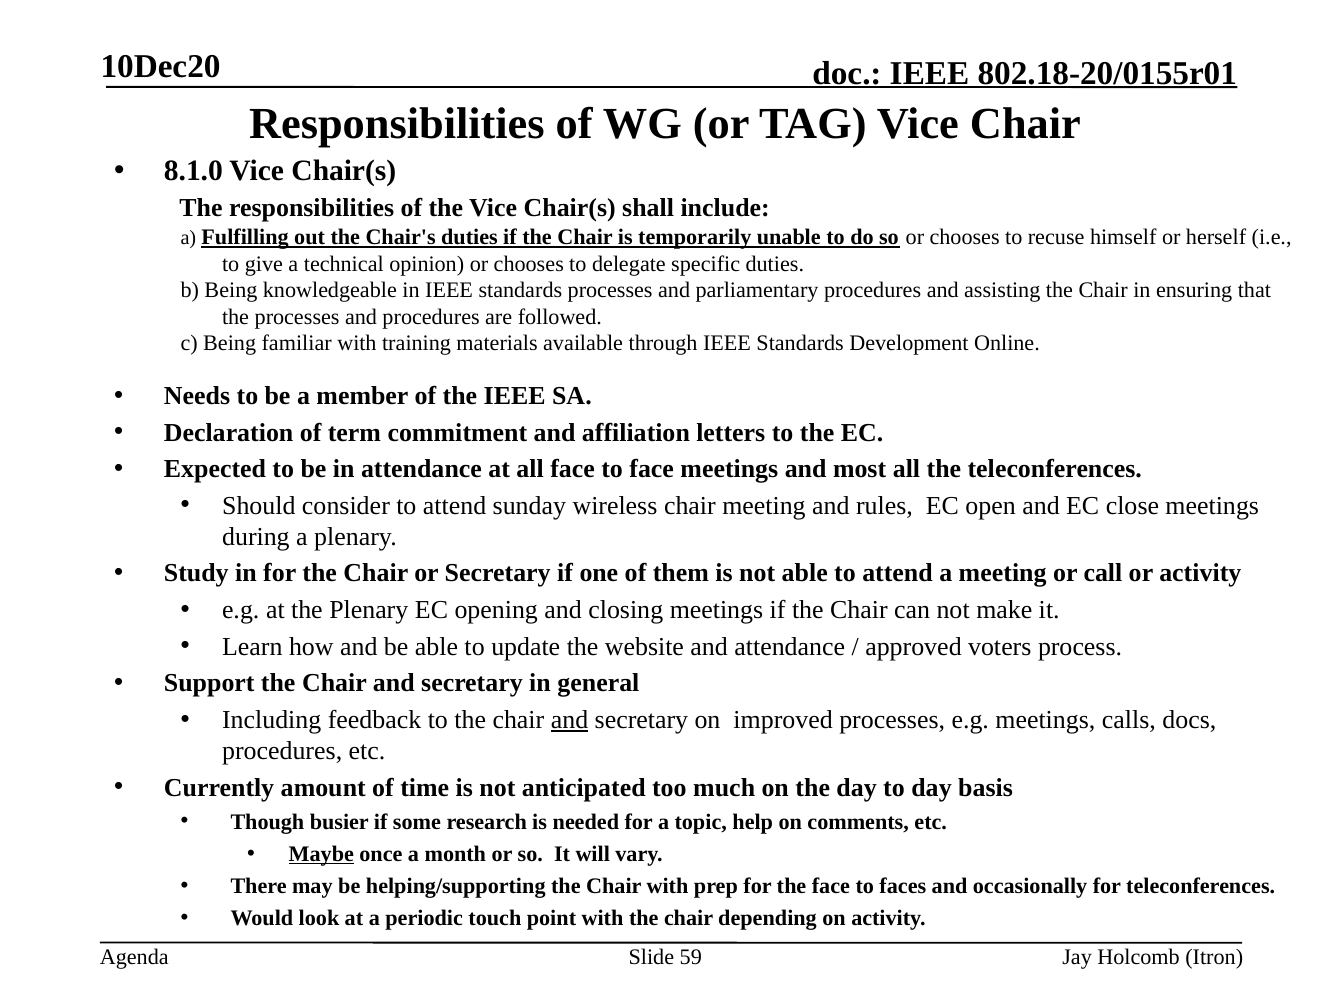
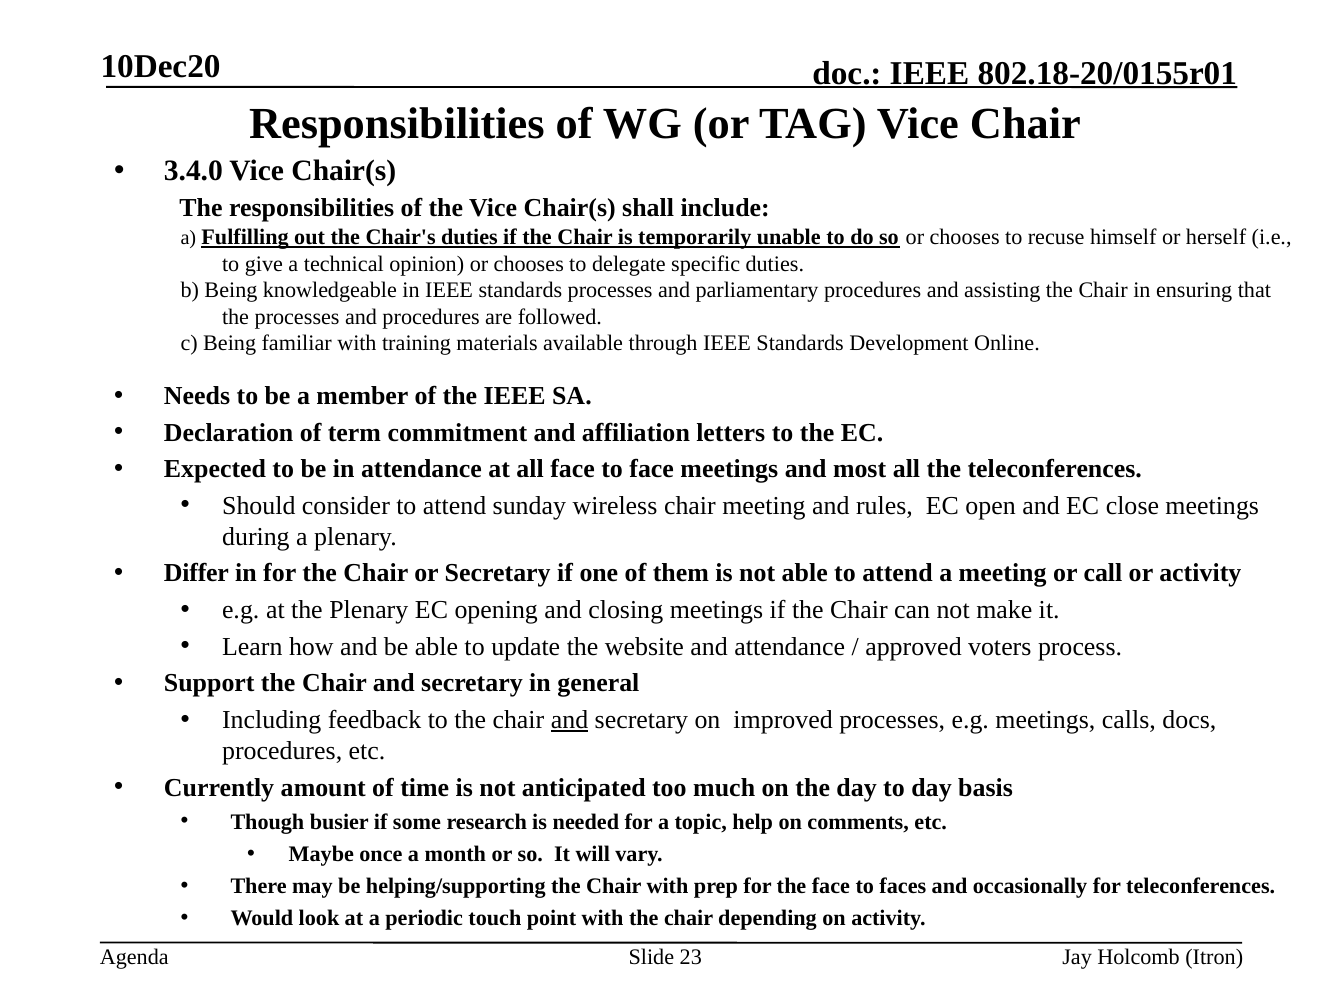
8.1.0: 8.1.0 -> 3.4.0 (193, 171)
Study: Study -> Differ (196, 574)
Maybe underline: present -> none (321, 854)
59: 59 -> 23 (691, 957)
